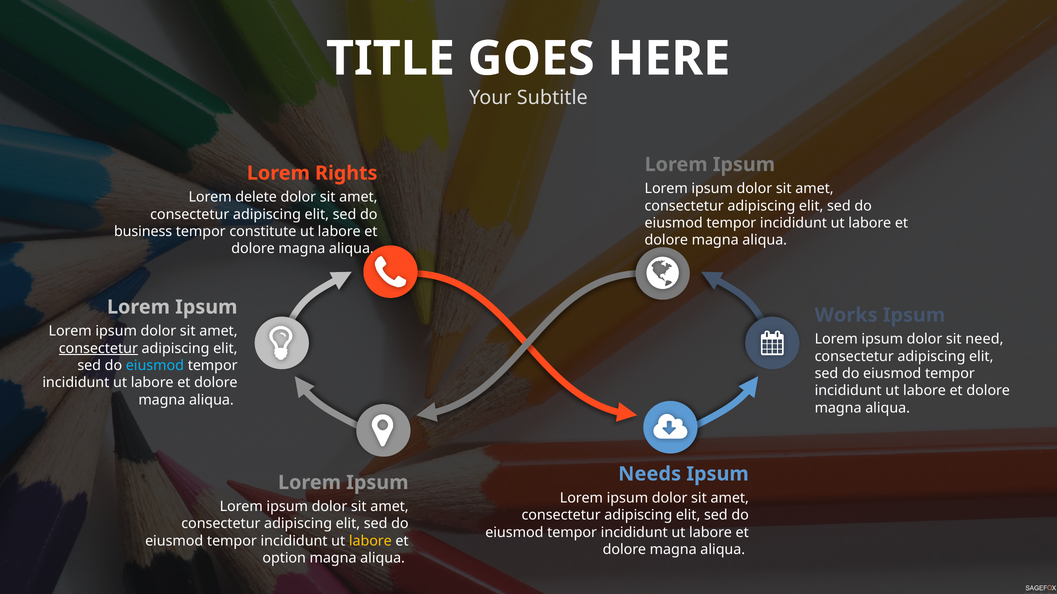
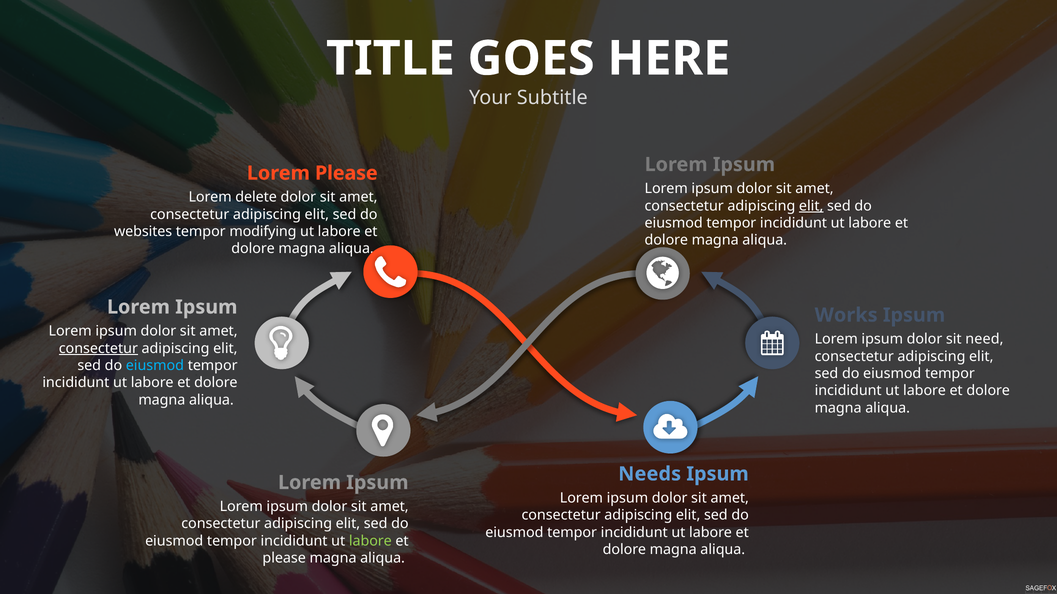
Lorem Rights: Rights -> Please (346, 173)
elit underline: none -> present (811, 206)
business: business -> websites (143, 232)
constitute: constitute -> modifying (263, 232)
labore colour: yellow -> light green (370, 541)
option: option -> please (284, 559)
